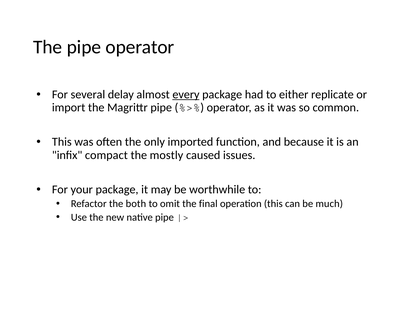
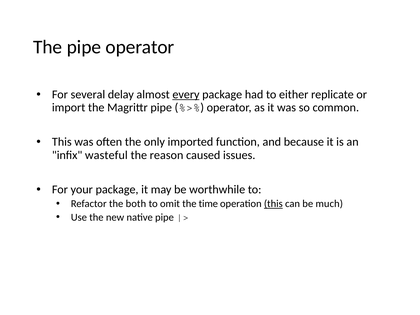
compact: compact -> wasteful (106, 155)
mostly: mostly -> reason (167, 155)
final: final -> time (208, 204)
this underline: none -> present (273, 204)
